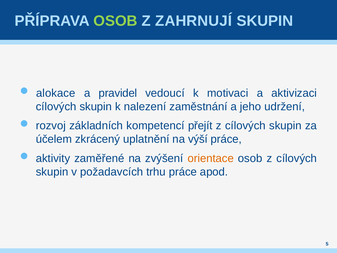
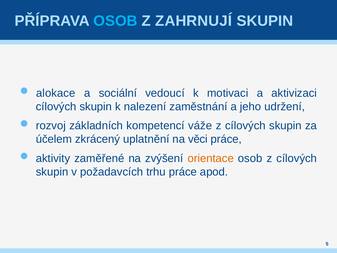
OSOB colour: light green -> light blue (115, 21)
pravidel: pravidel -> sociální (118, 93)
přejít: přejít -> váže (200, 126)
výší: výší -> věci (198, 139)
